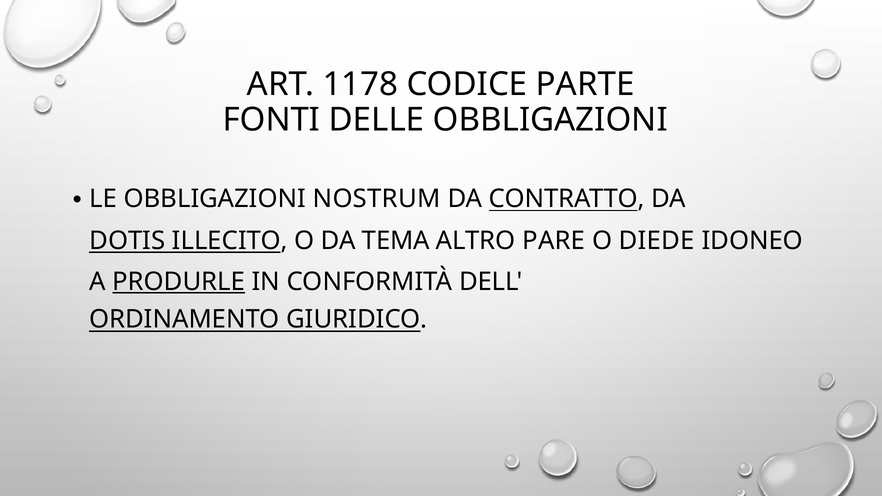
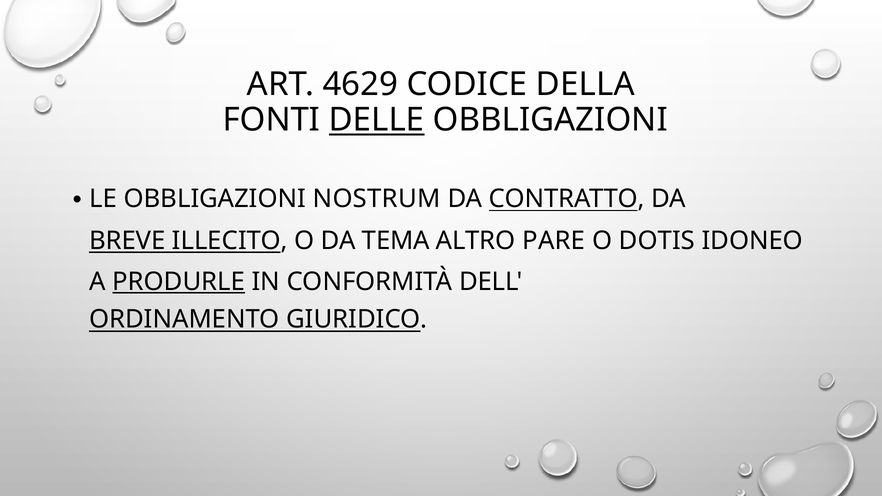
1178: 1178 -> 4629 (360, 84)
PARTE: PARTE -> DELLA (585, 84)
DELLE underline: none -> present (377, 120)
DOTIS: DOTIS -> BREVE (127, 241)
DIEDE: DIEDE -> DOTIS (657, 241)
